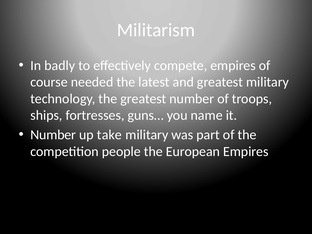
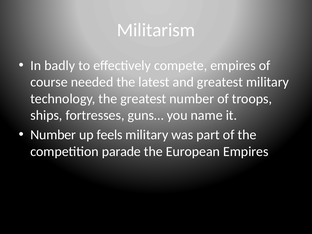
take: take -> feels (110, 135)
people: people -> parade (121, 151)
